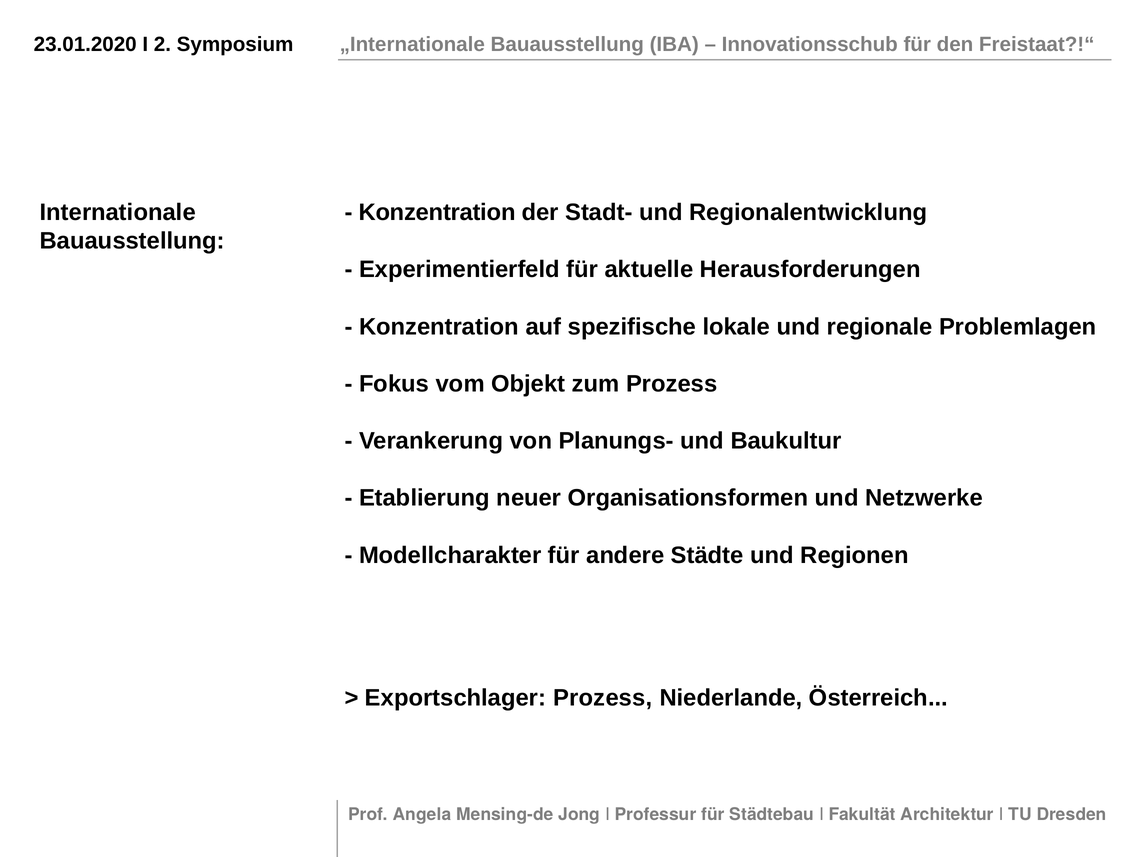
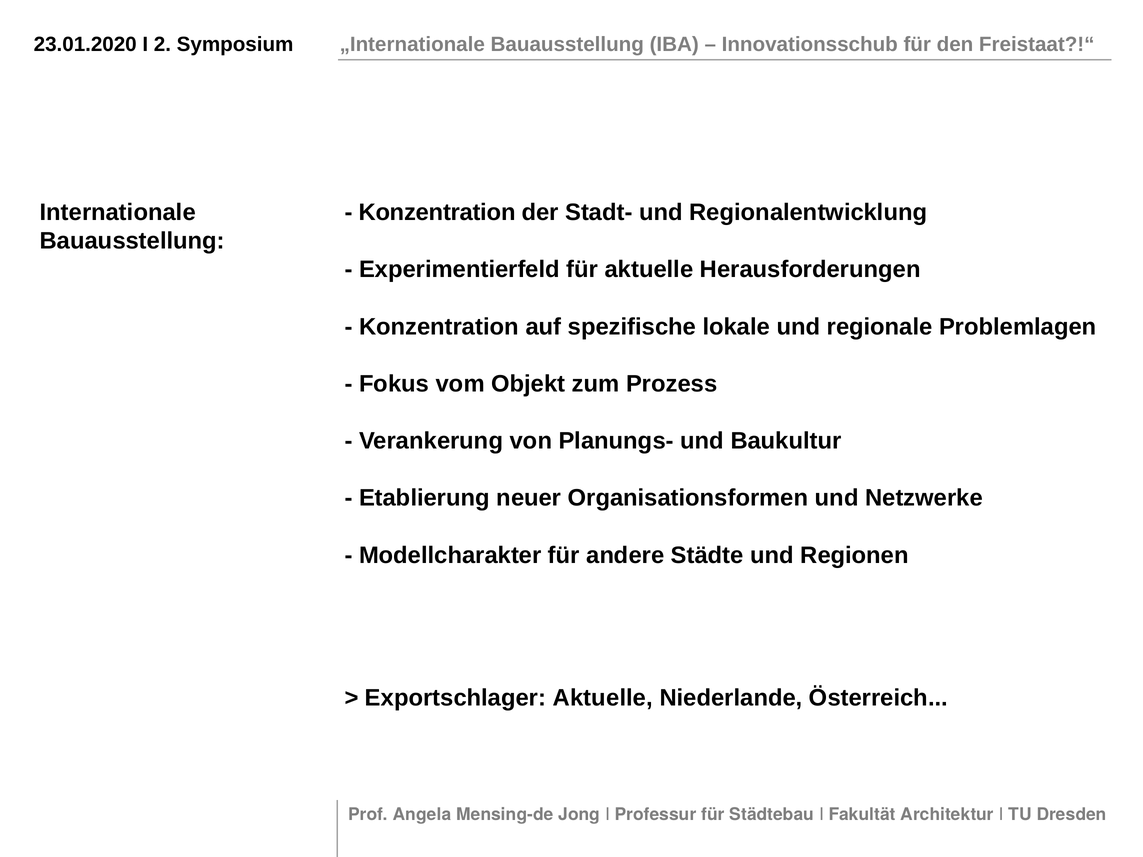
Exportschlager Prozess: Prozess -> Aktuelle (603, 698)
